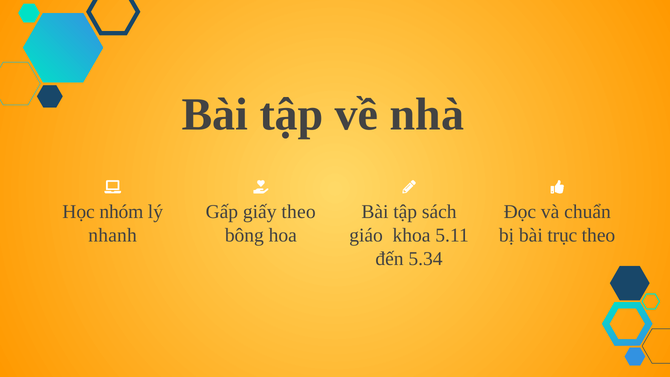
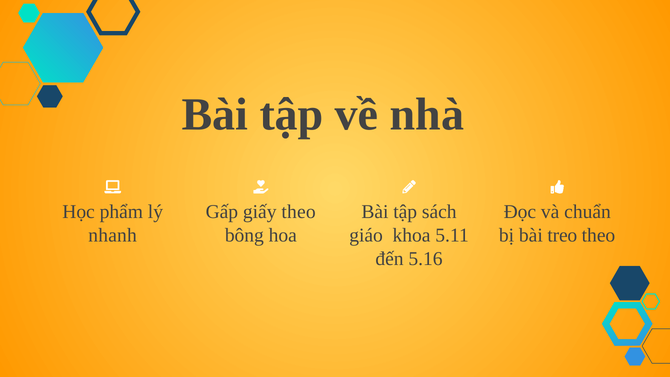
nhóm: nhóm -> phẩm (121, 212)
trục: trục -> treo (562, 235)
5.34: 5.34 -> 5.16 (426, 259)
